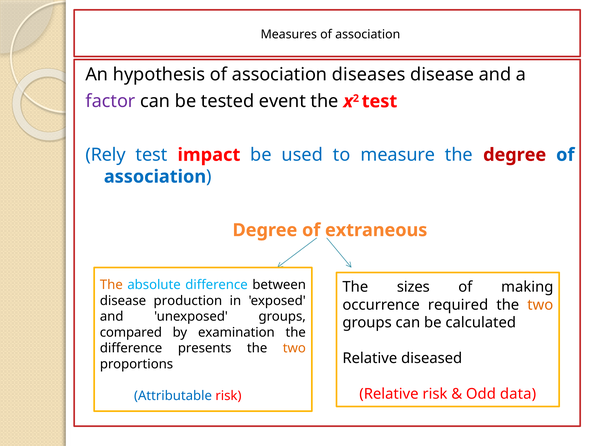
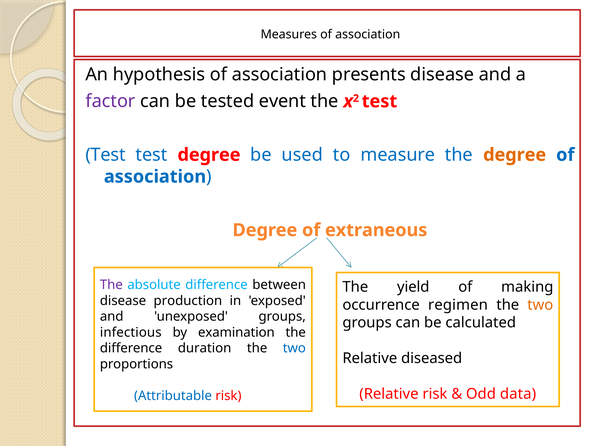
diseases: diseases -> presents (369, 74)
Rely: Rely -> Test (106, 155)
test impact: impact -> degree (209, 155)
degree colour: red -> orange (515, 155)
The colour: orange -> purple (111, 285)
sizes: sizes -> yield (413, 287)
required: required -> regimen (458, 304)
compared: compared -> infectious (131, 332)
presents: presents -> duration (205, 348)
two colour: orange -> blue (294, 348)
